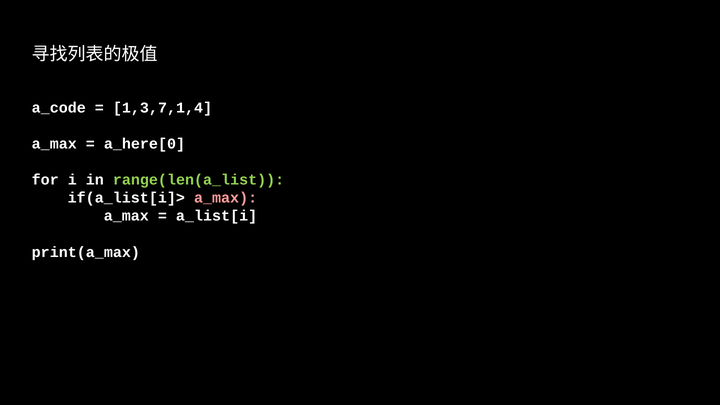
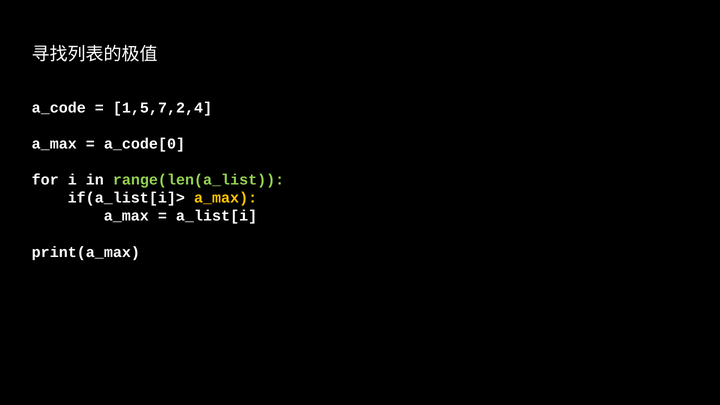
1,3,7,1,4: 1,3,7,1,4 -> 1,5,7,2,4 (163, 108)
a_here[0: a_here[0 -> a_code[0 (144, 144)
a_max colour: pink -> yellow (226, 198)
